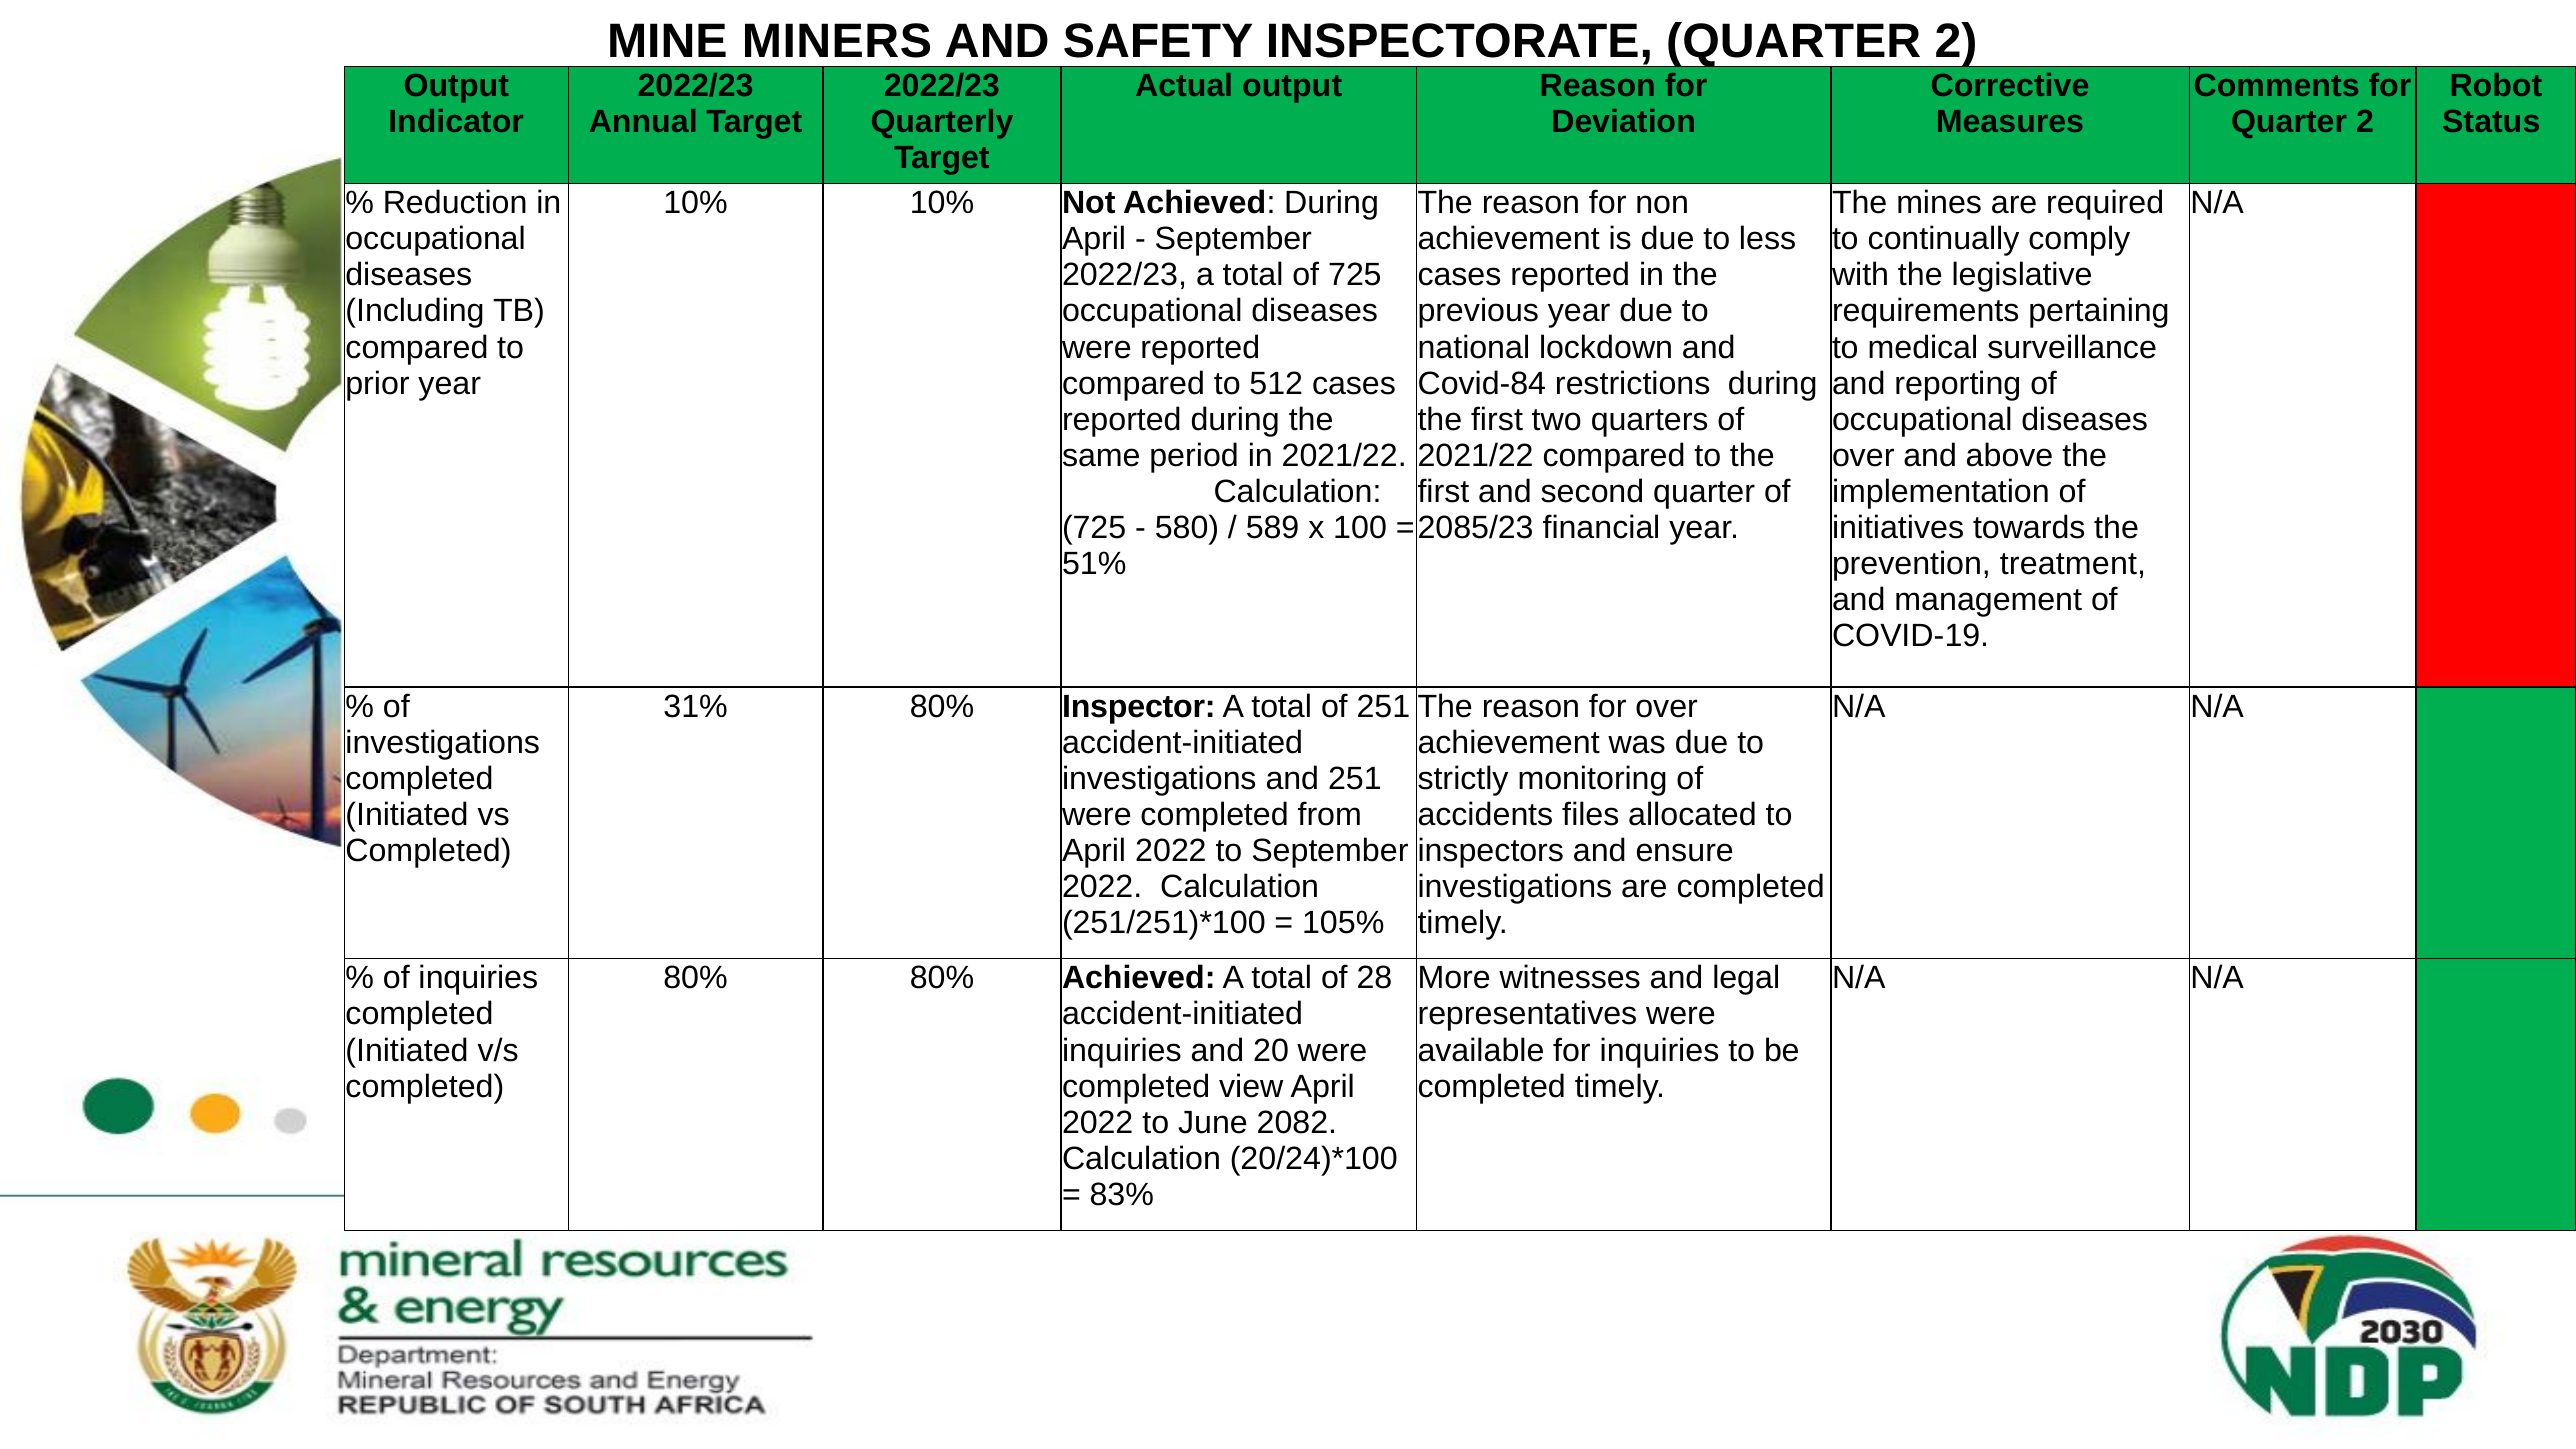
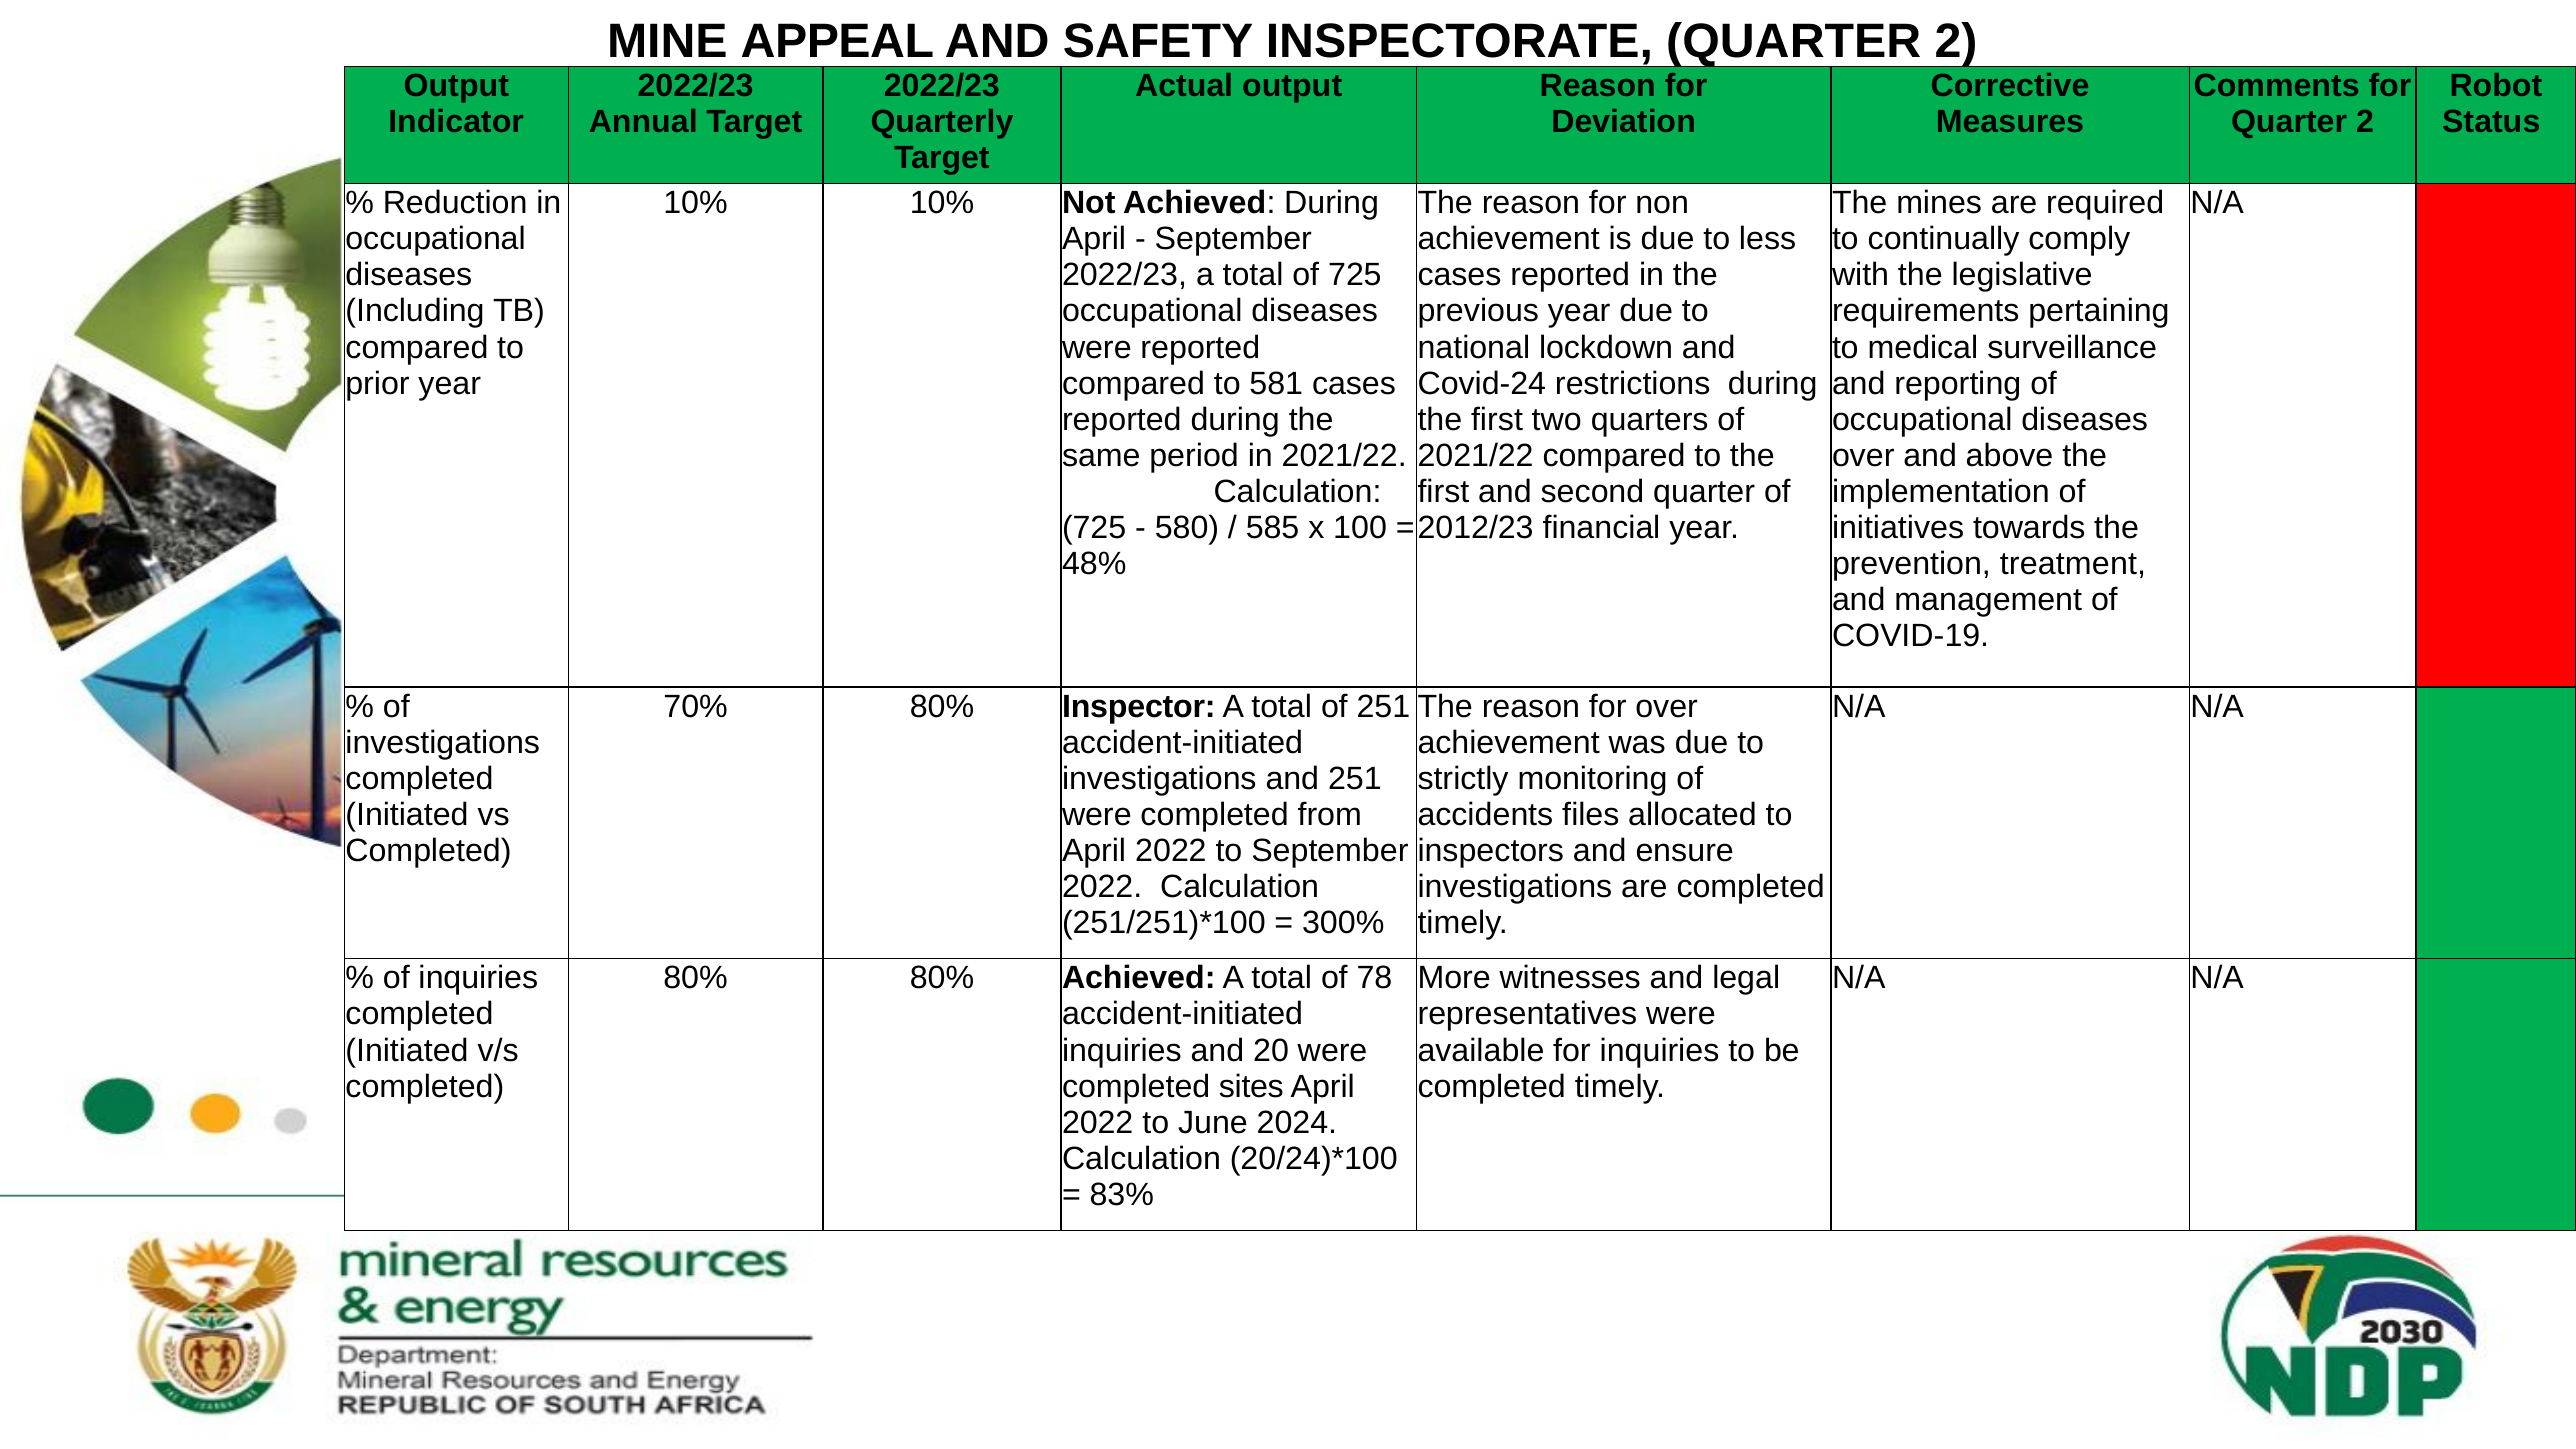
MINERS: MINERS -> APPEAL (837, 42)
512: 512 -> 581 (1276, 383)
Covid-84: Covid-84 -> Covid-24 (1482, 383)
589: 589 -> 585 (1273, 528)
2085/23: 2085/23 -> 2012/23 (1476, 528)
51%: 51% -> 48% (1094, 564)
31%: 31% -> 70% (696, 707)
105%: 105% -> 300% (1343, 923)
28: 28 -> 78 (1374, 978)
view: view -> sites (1251, 1086)
2082: 2082 -> 2024 (1297, 1122)
